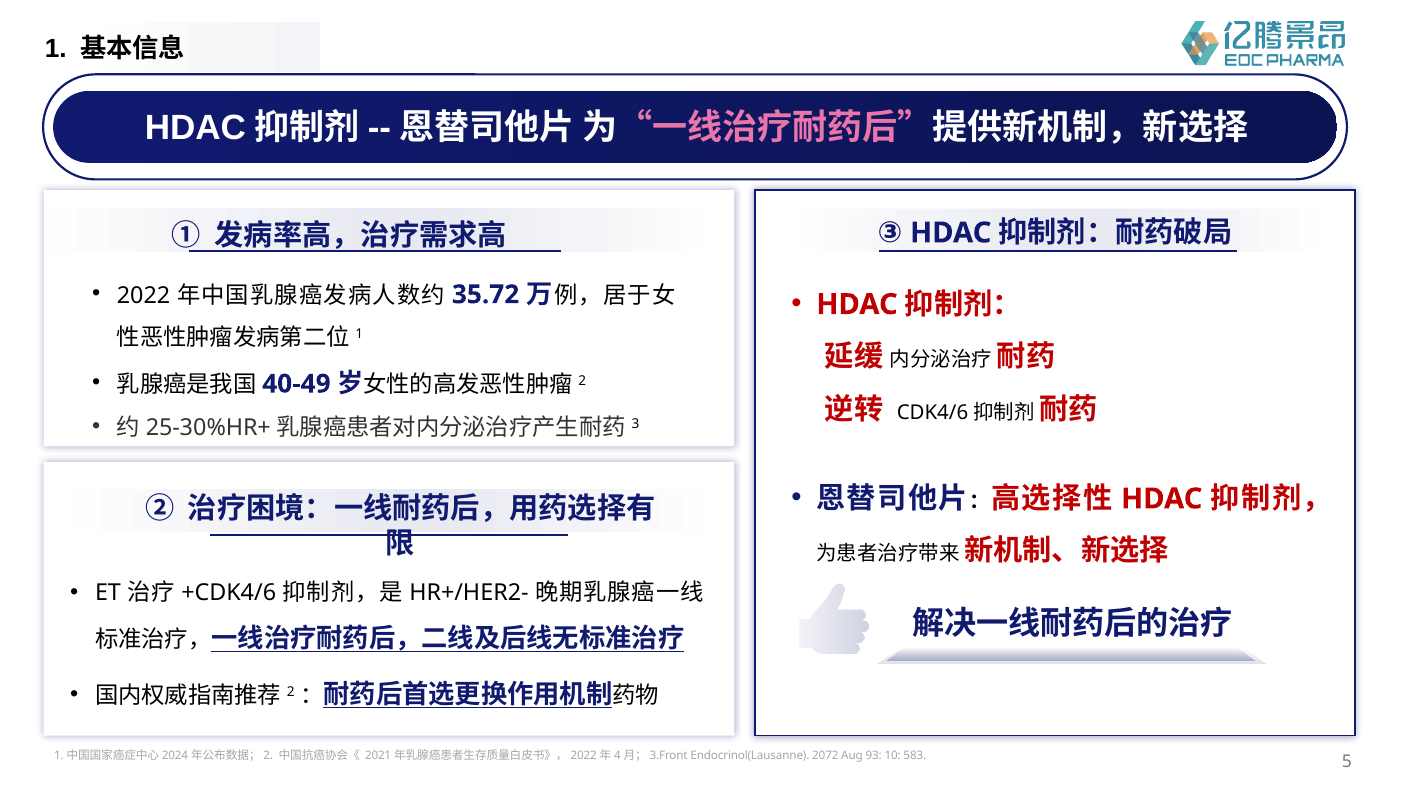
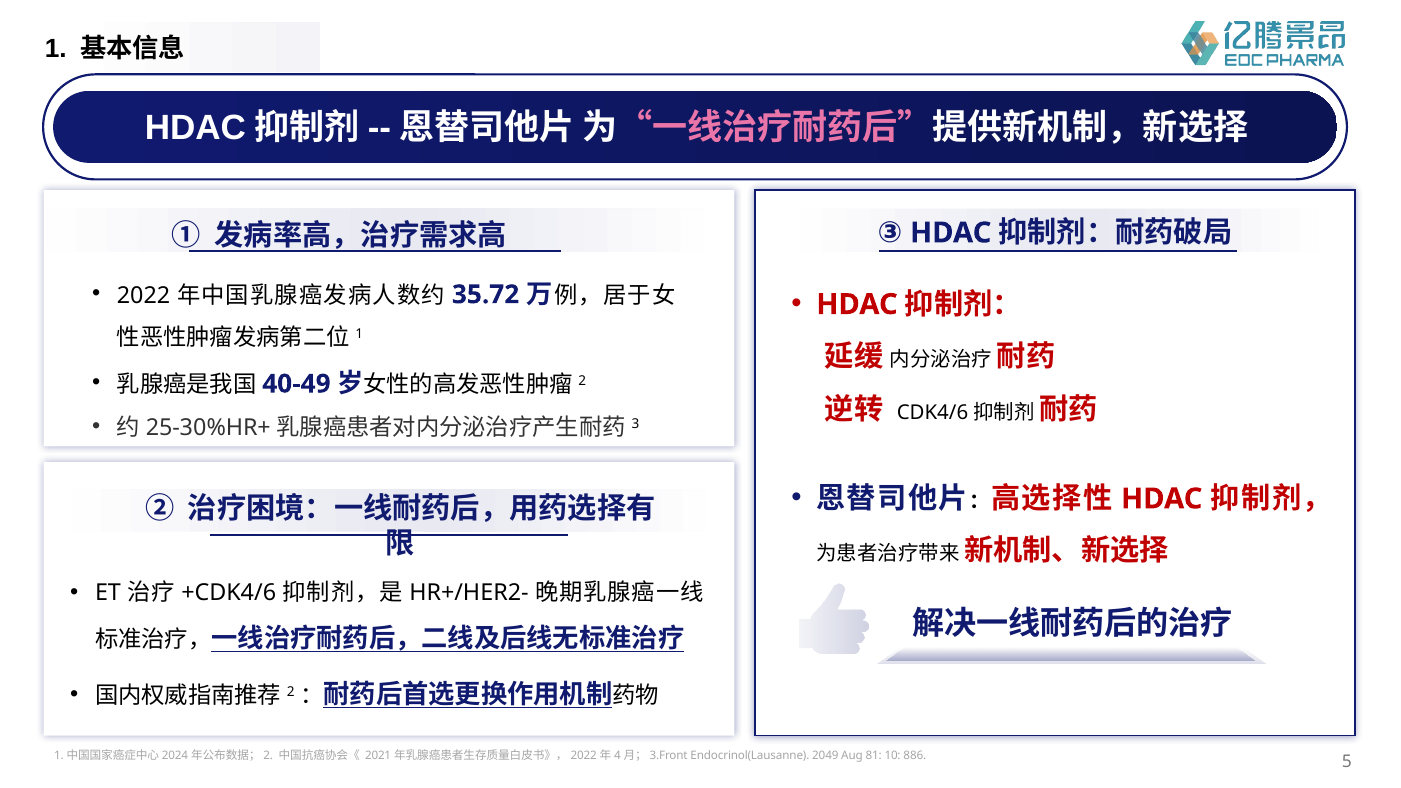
2072: 2072 -> 2049 (825, 756)
93: 93 -> 81 (874, 756)
583: 583 -> 886 (915, 756)
